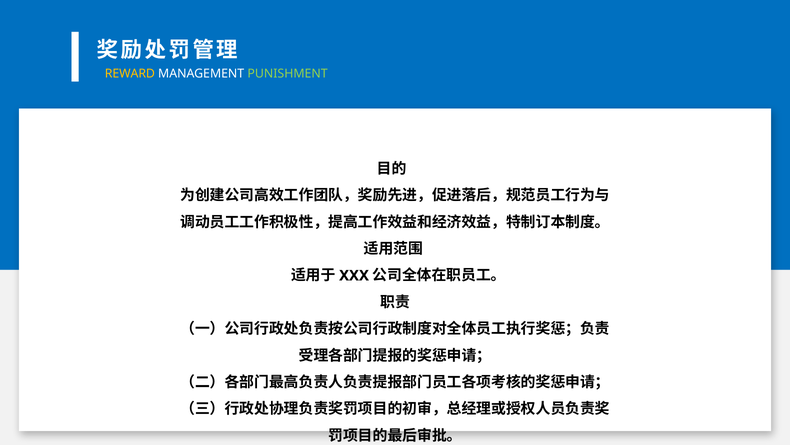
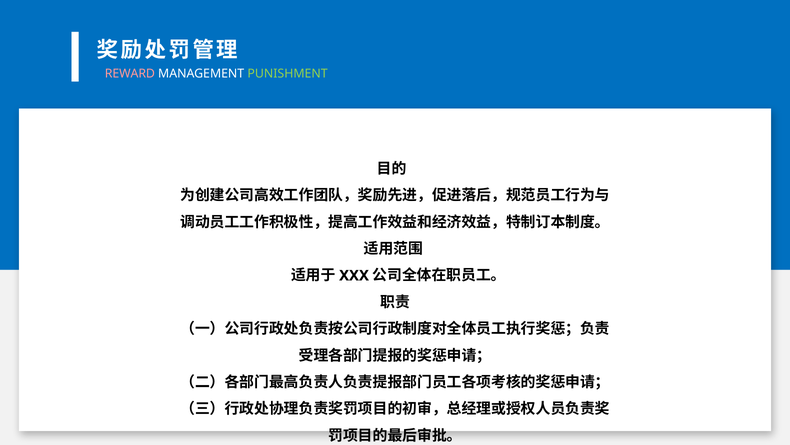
REWARD colour: yellow -> pink (130, 73)
